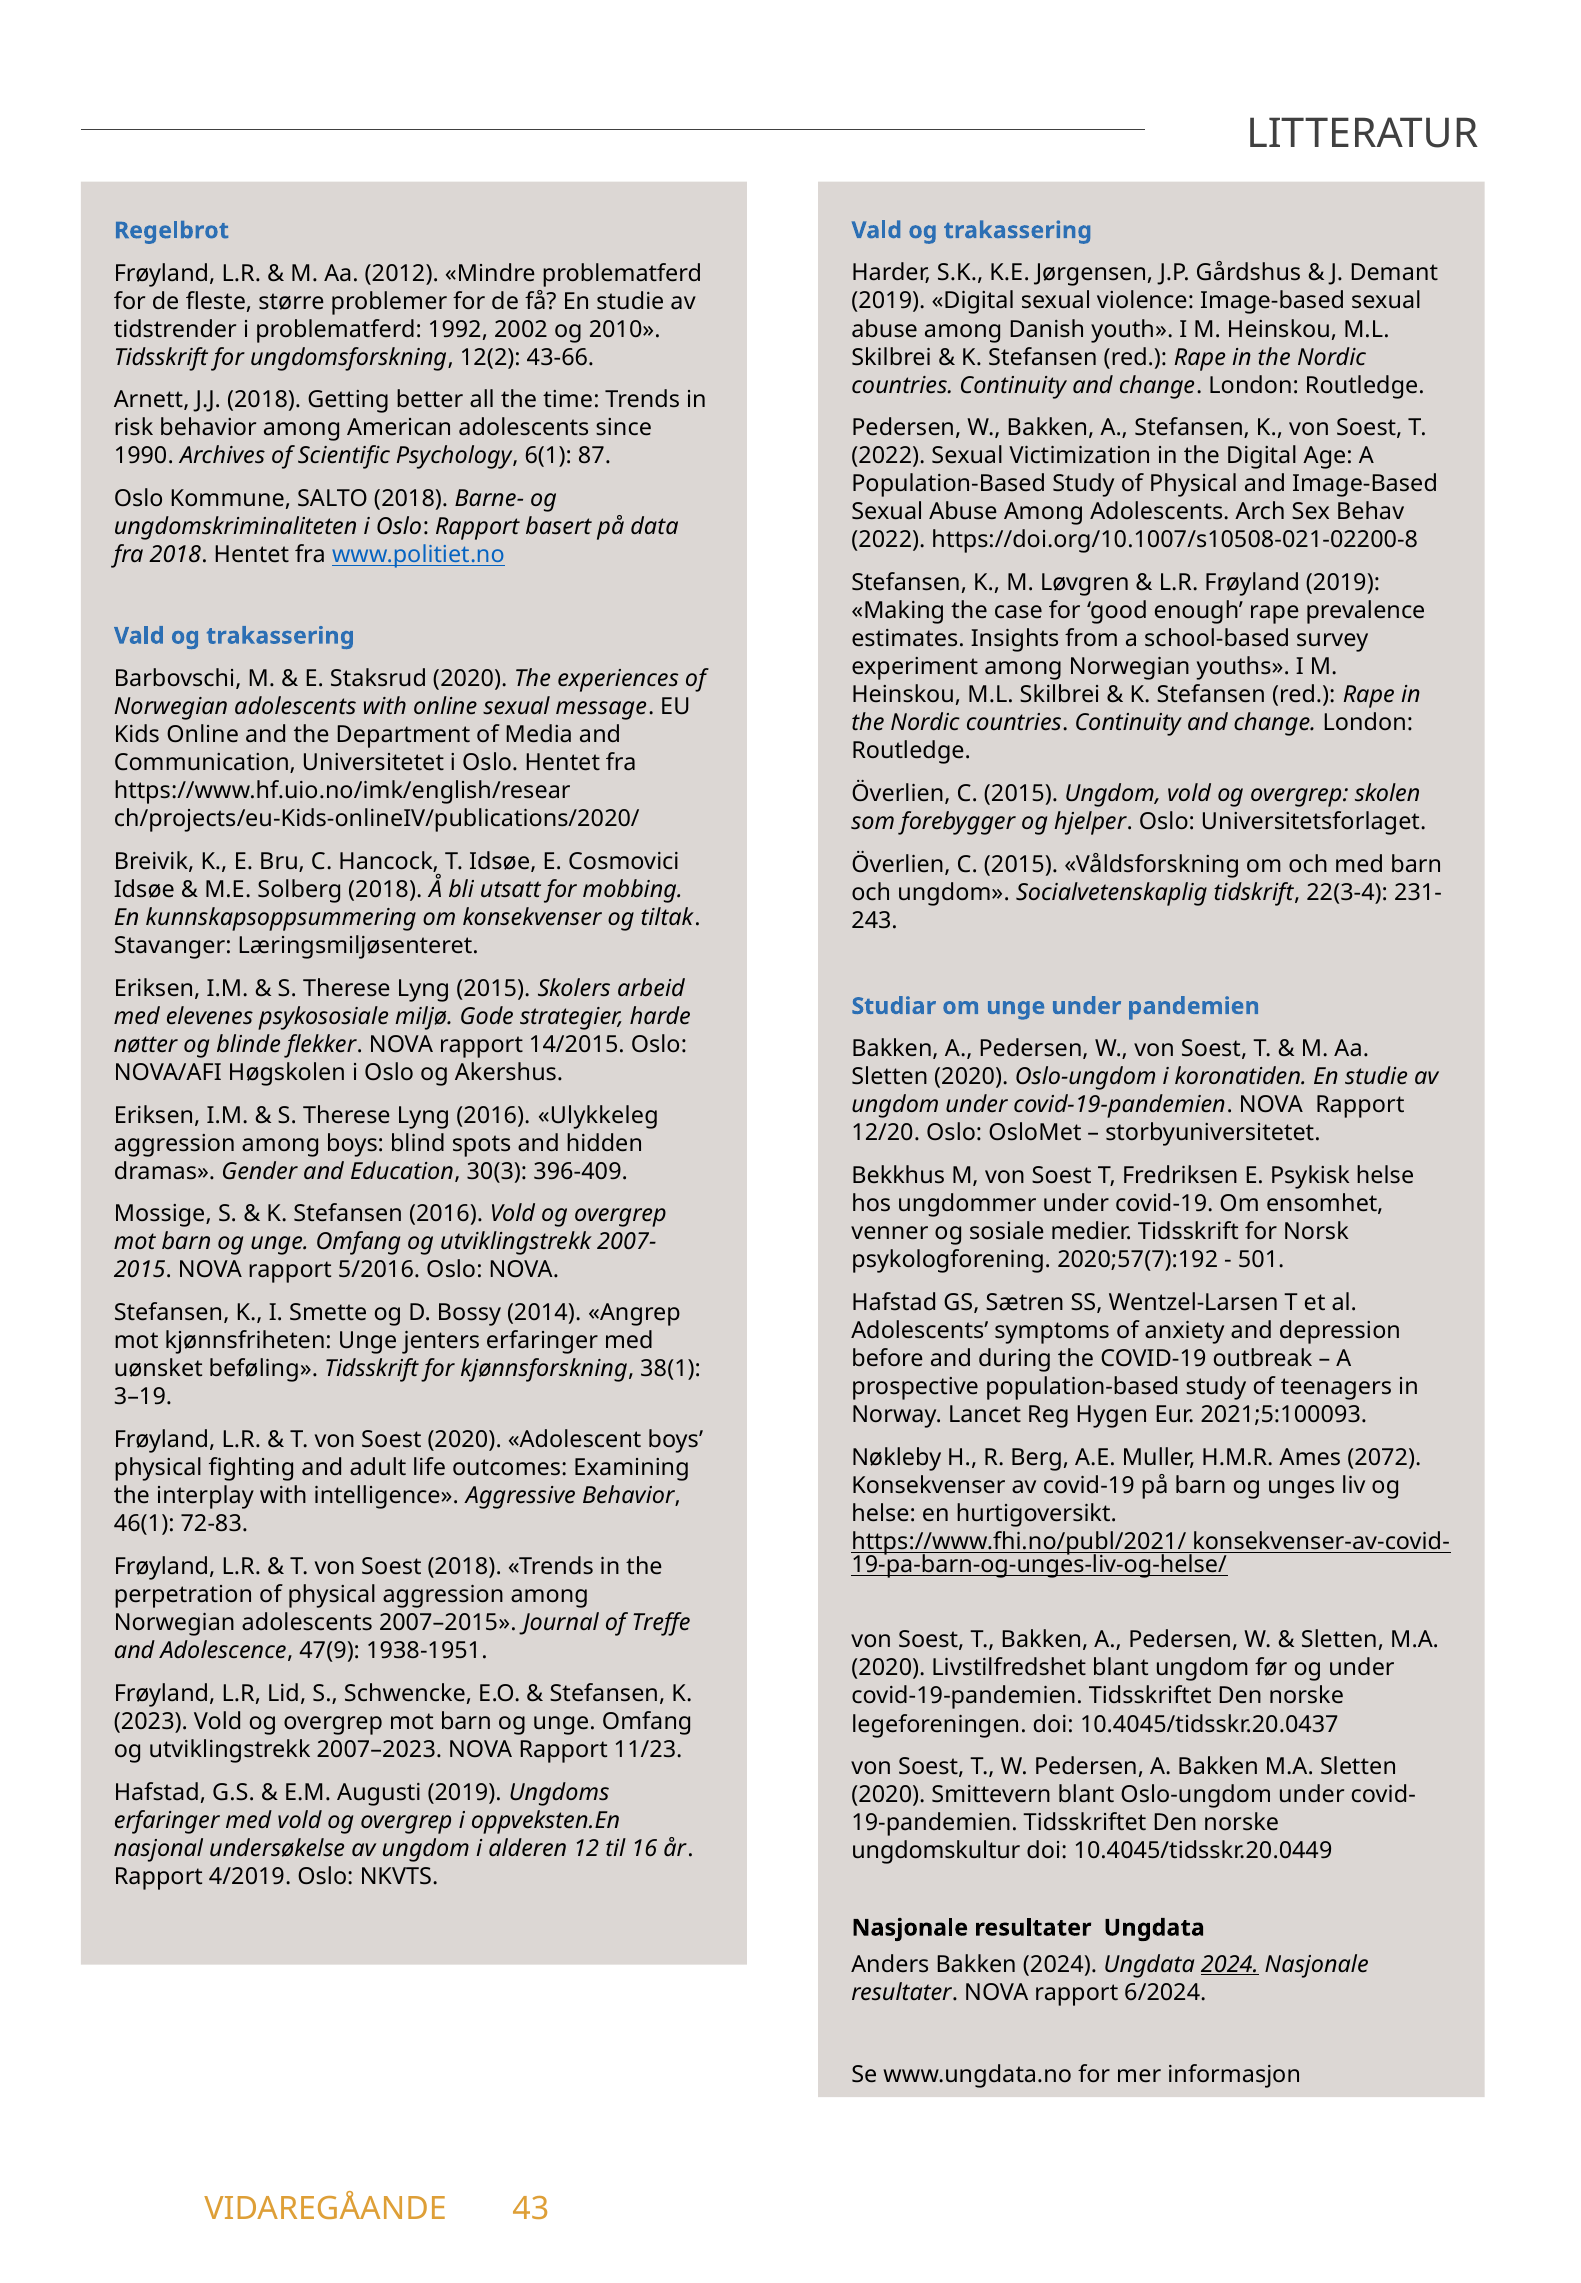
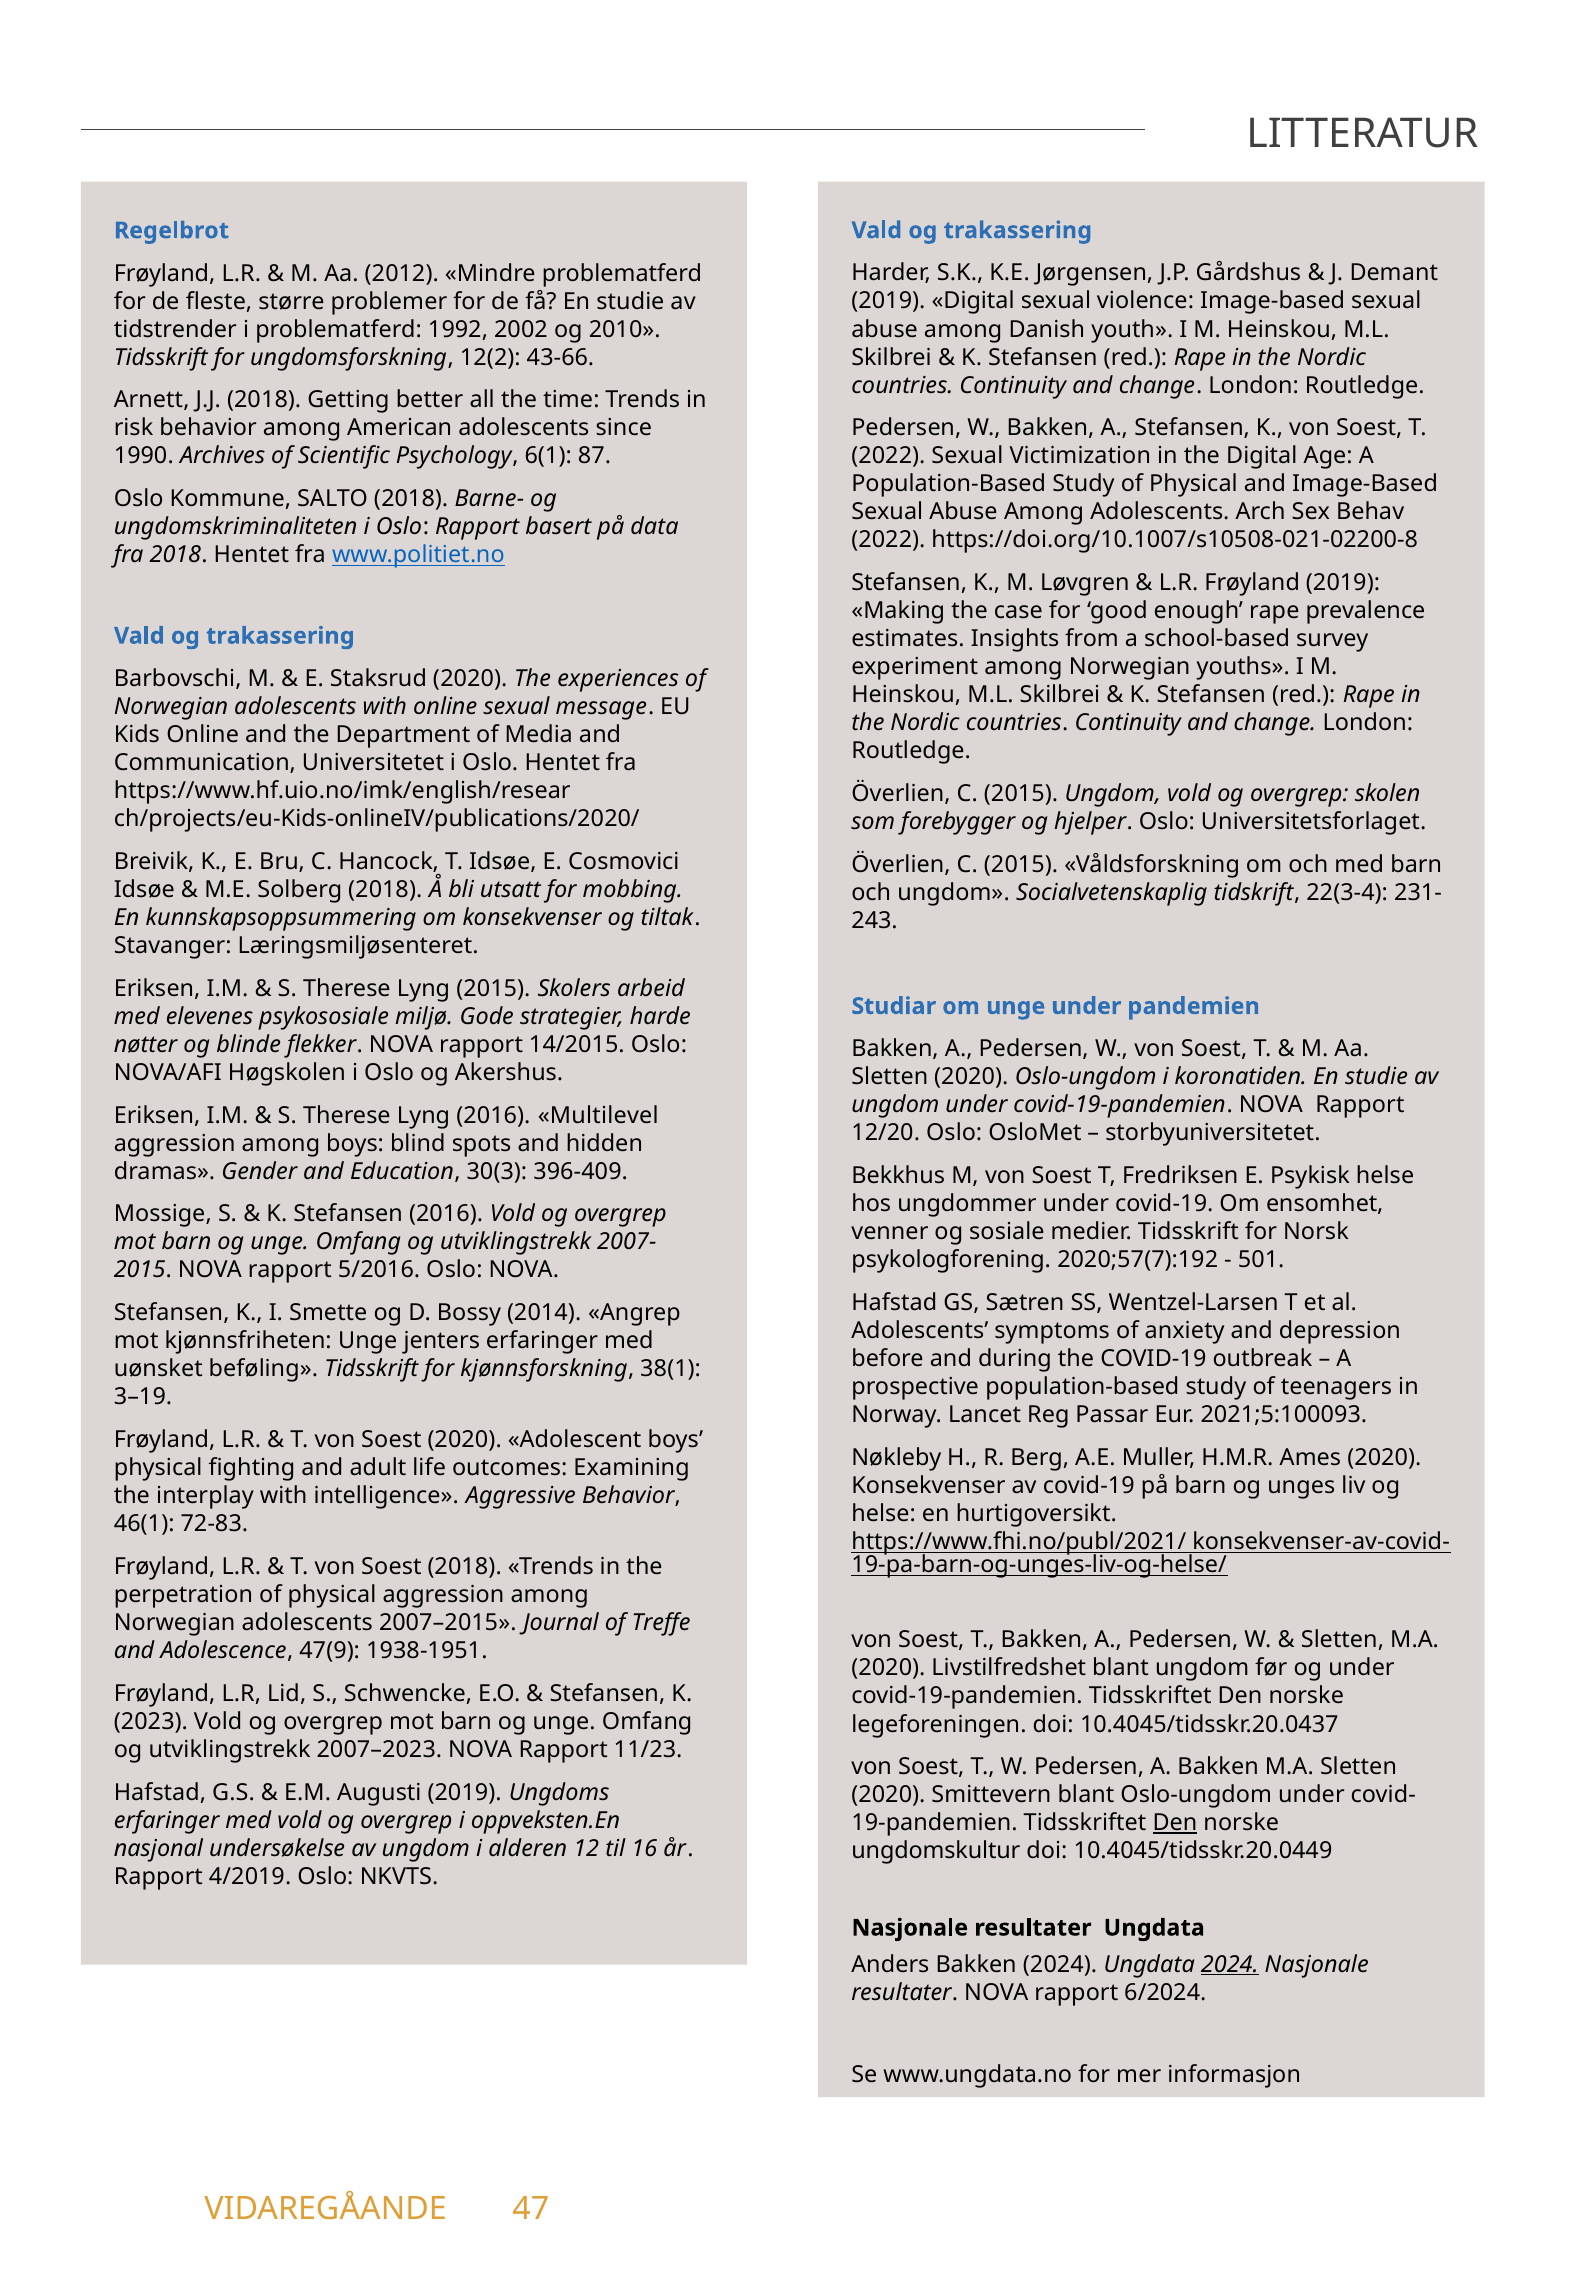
Ulykkeleg: Ulykkeleg -> Multilevel (598, 1116)
Hygen: Hygen -> Passar (1112, 1415)
Ames 2072: 2072 -> 2020 (1384, 1458)
Den underline: none -> present (1175, 1824)
43: 43 -> 47 (531, 2209)
